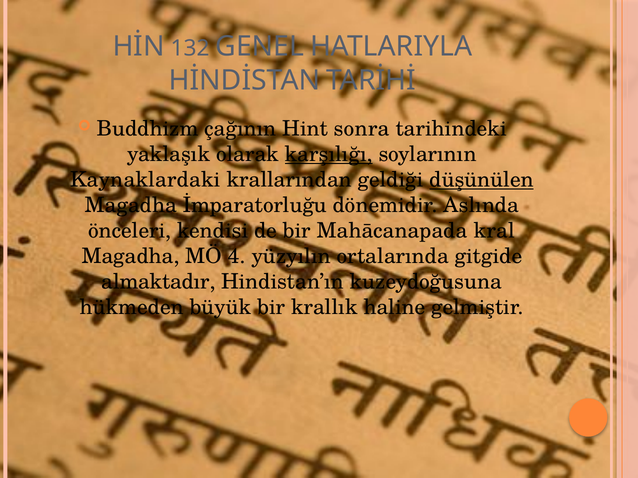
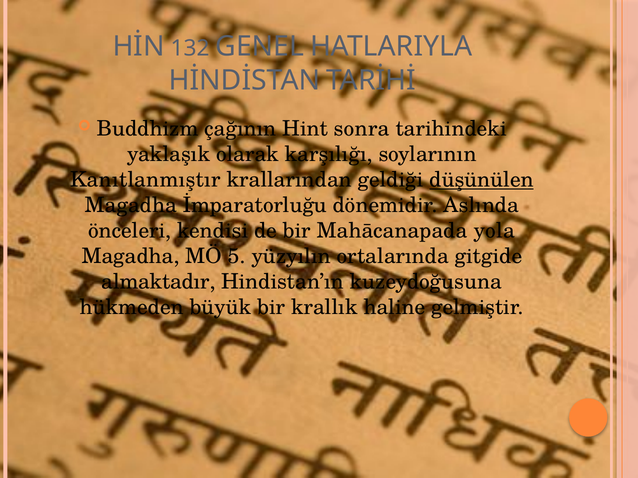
karşılığı underline: present -> none (329, 155)
Kaynaklardaki: Kaynaklardaki -> Kanıtlanmıştır (145, 180)
kral: kral -> yola (494, 231)
4: 4 -> 5 (237, 257)
